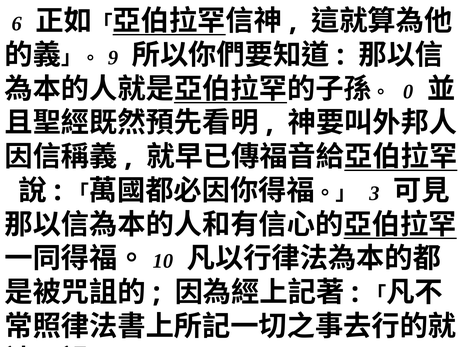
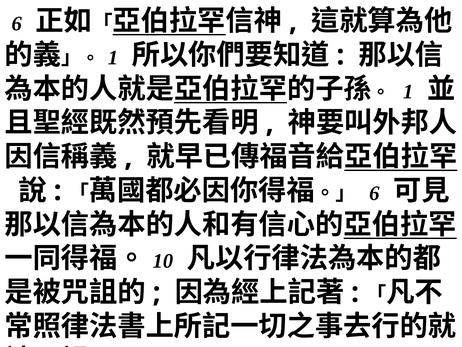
9: 9 -> 1 (113, 58)
0: 0 -> 1 (408, 91)
3: 3 -> 6 (374, 193)
